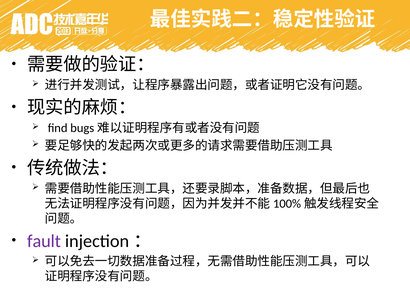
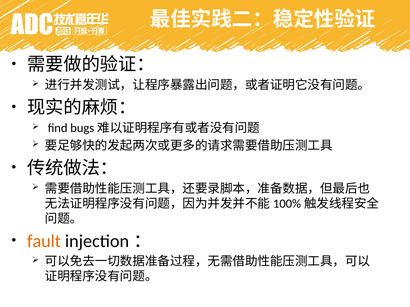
fault colour: purple -> orange (44, 241)
